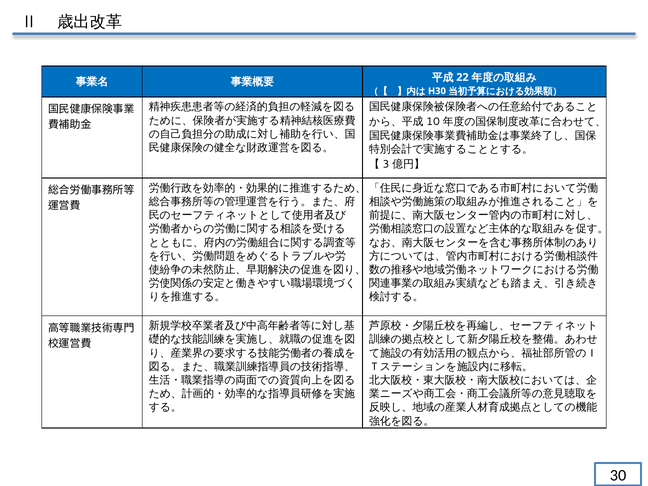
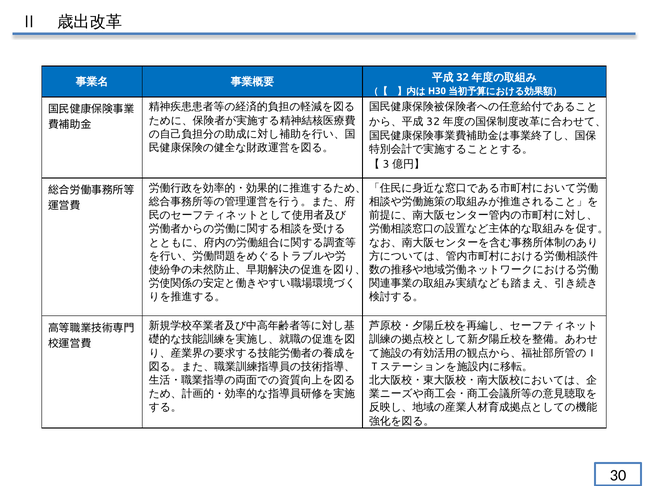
22: 22 -> 32 (462, 77)
10: 10 -> 32 (433, 122)
